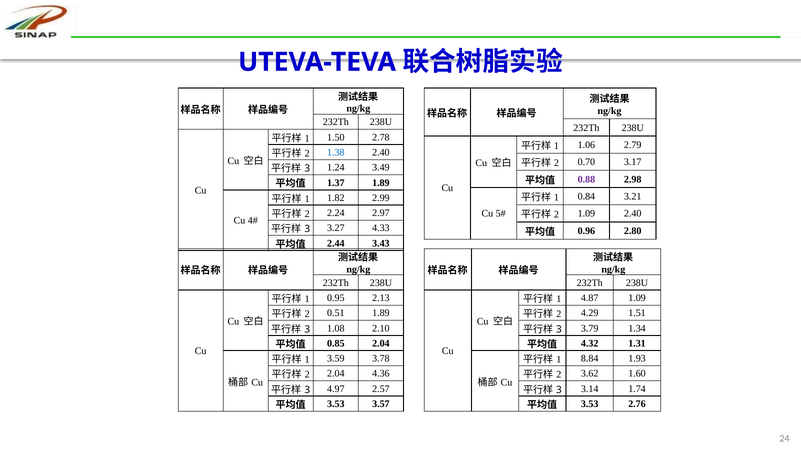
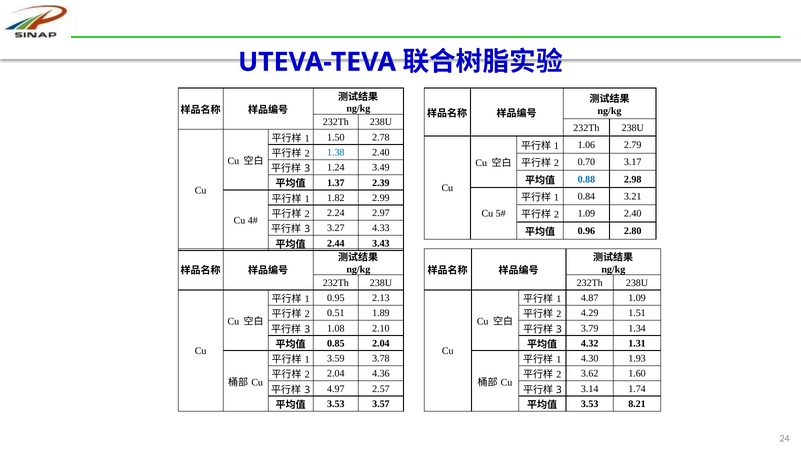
0.88 colour: purple -> blue (586, 180)
1.37 1.89: 1.89 -> 2.39 (381, 183)
8.84: 8.84 -> 4.30 (590, 359)
2.76: 2.76 -> 8.21 (637, 404)
